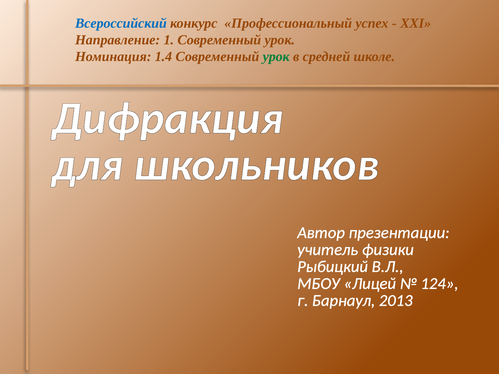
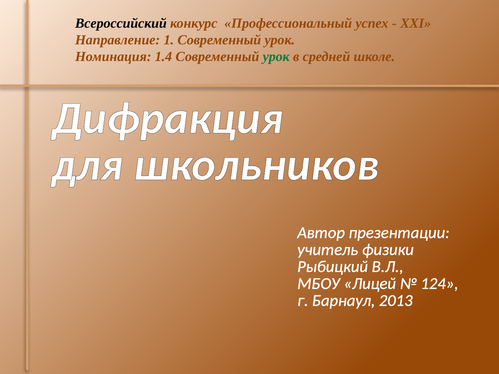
Всероссийский colour: blue -> black (121, 23)
